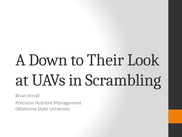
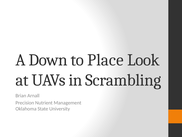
Their: Their -> Place (105, 60)
